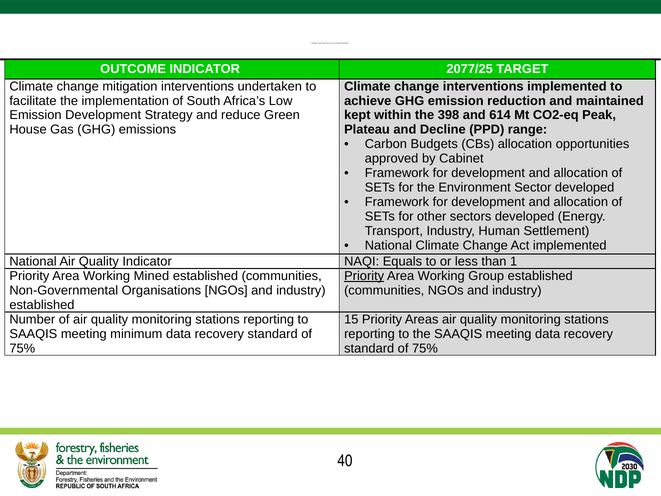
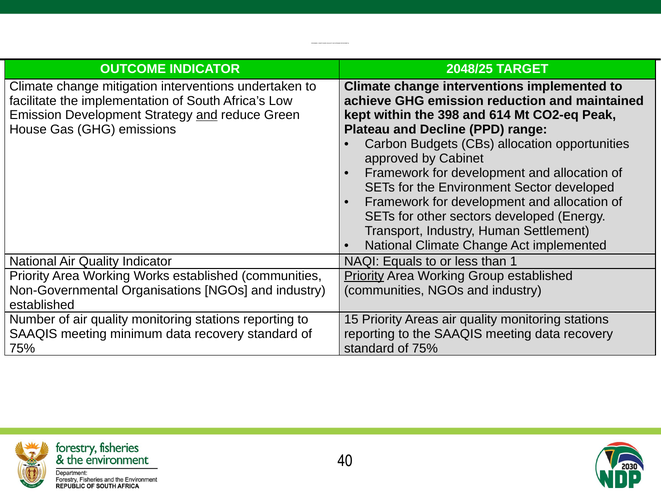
2077/25: 2077/25 -> 2048/25 (470, 69)
and underline: none -> present (207, 115)
Mined: Mined -> Works (152, 276)
